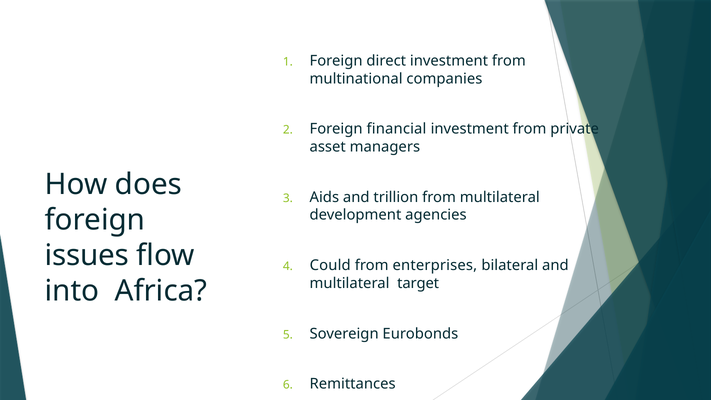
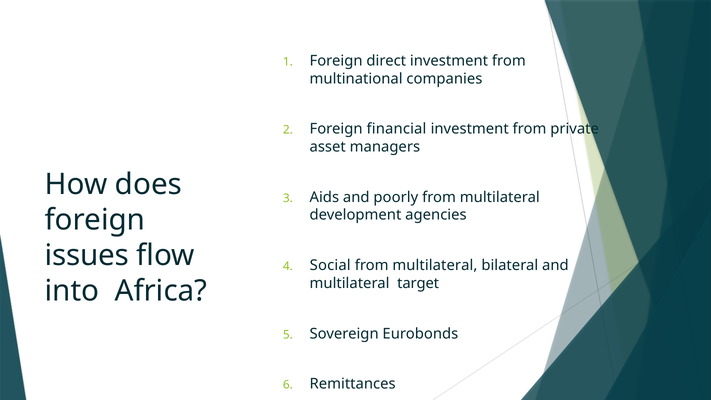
trillion: trillion -> poorly (396, 197)
Could: Could -> Social (330, 265)
enterprises: enterprises -> multilateral (435, 265)
